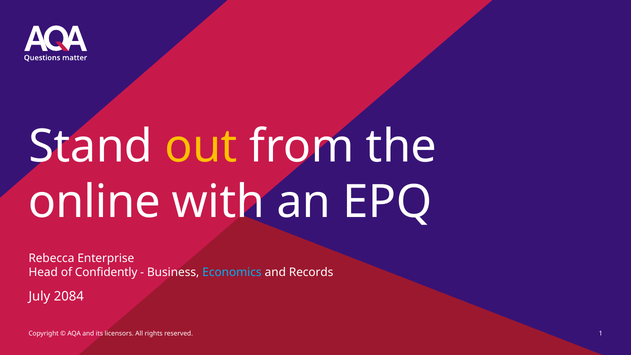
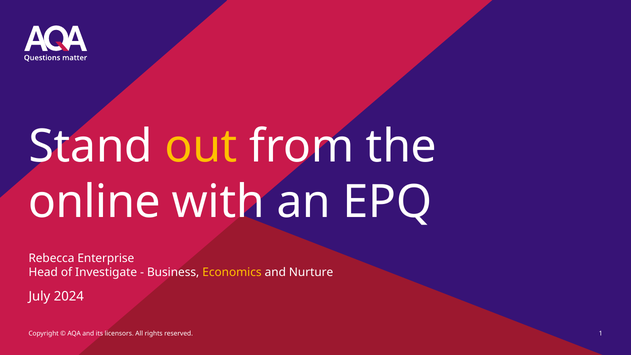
Confidently: Confidently -> Investigate (106, 272)
Economics colour: light blue -> yellow (232, 272)
Records: Records -> Nurture (311, 272)
2084: 2084 -> 2024 (69, 297)
